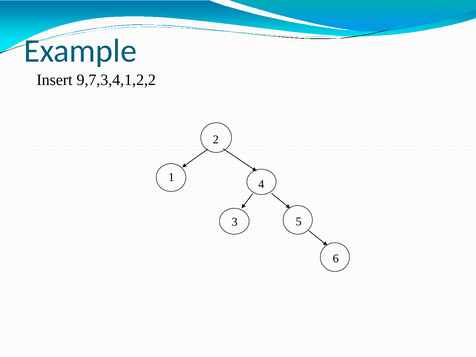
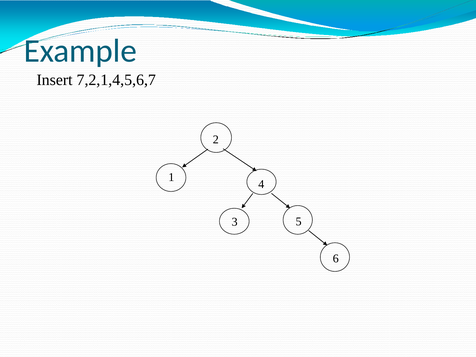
9,7,3,4,1,2,2: 9,7,3,4,1,2,2 -> 7,2,1,4,5,6,7 (116, 80)
